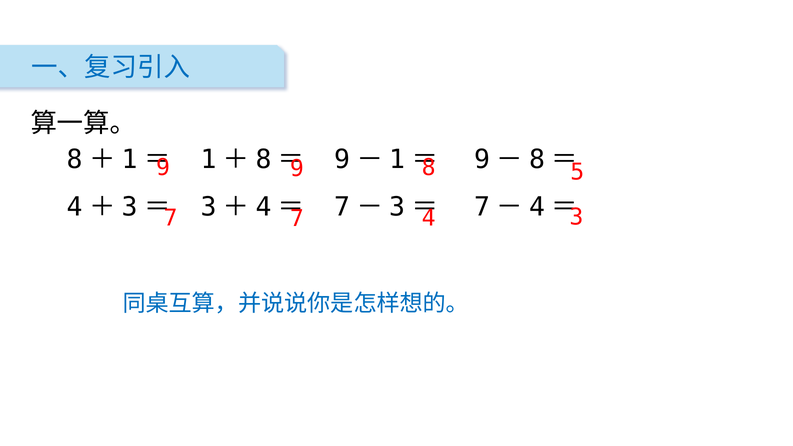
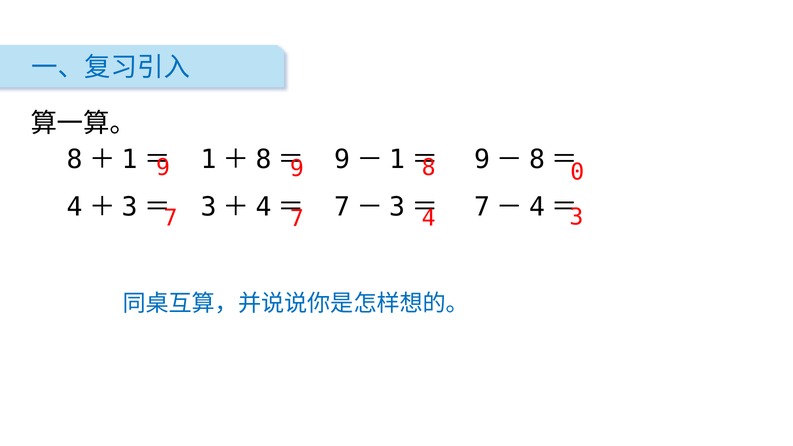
5: 5 -> 0 (577, 172)
